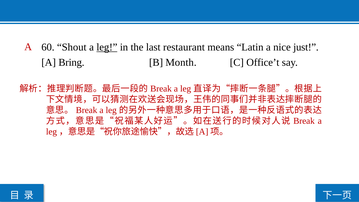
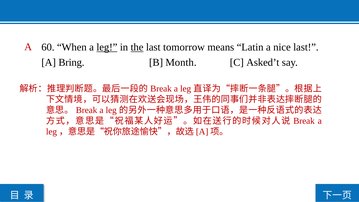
Shout: Shout -> When (72, 47)
the underline: none -> present (137, 47)
restaurant: restaurant -> tomorrow (184, 47)
nice just: just -> last (306, 47)
Office’t: Office’t -> Asked’t (263, 62)
